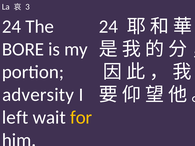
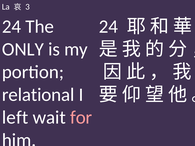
BORE: BORE -> ONLY (23, 49)
adversity: adversity -> relational (38, 95)
for colour: yellow -> pink (81, 118)
